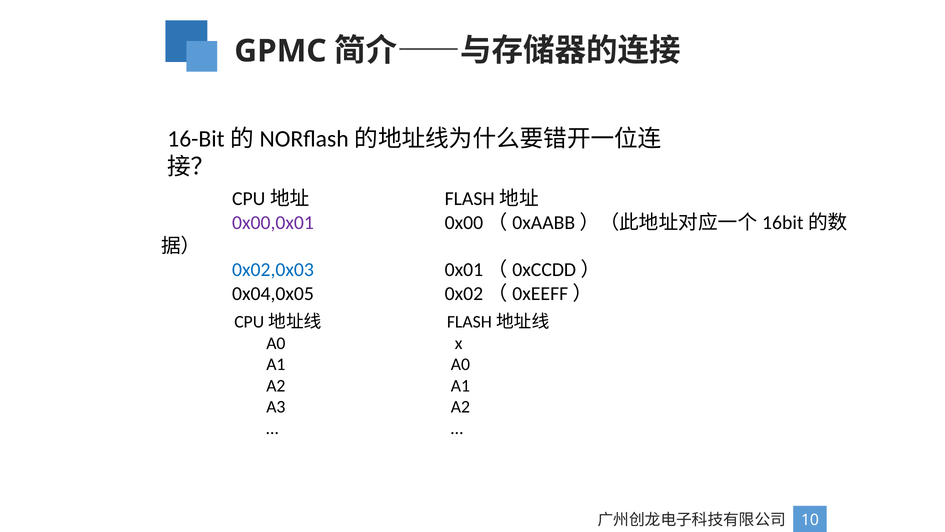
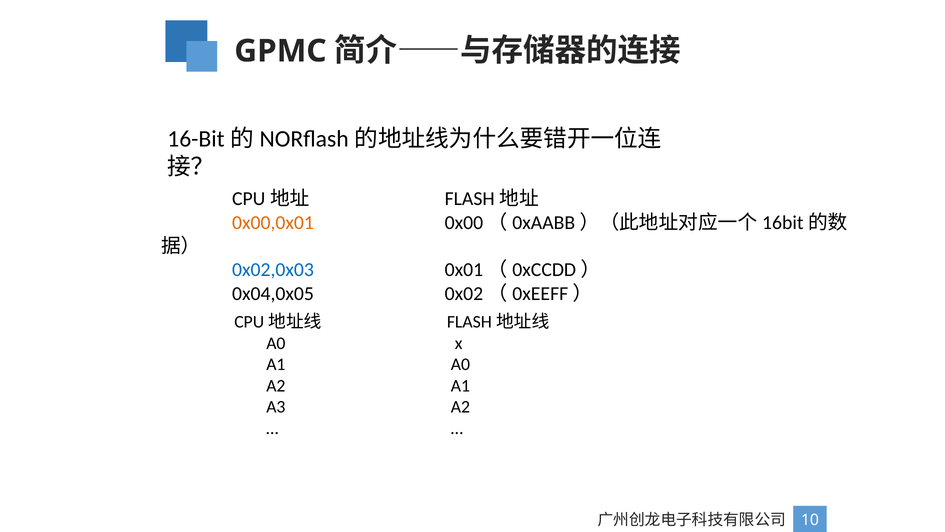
0x00,0x01 colour: purple -> orange (273, 222)
